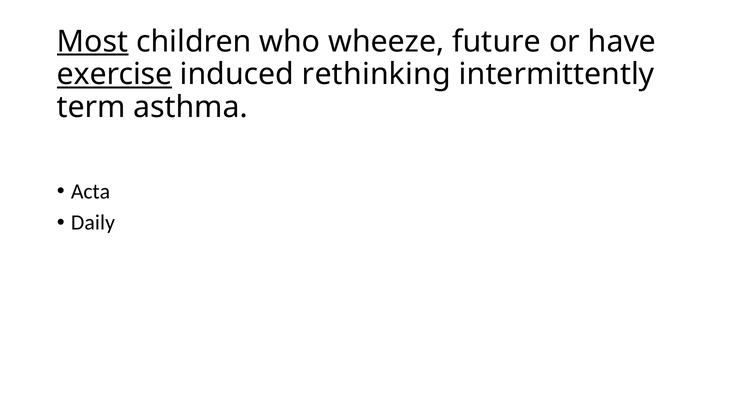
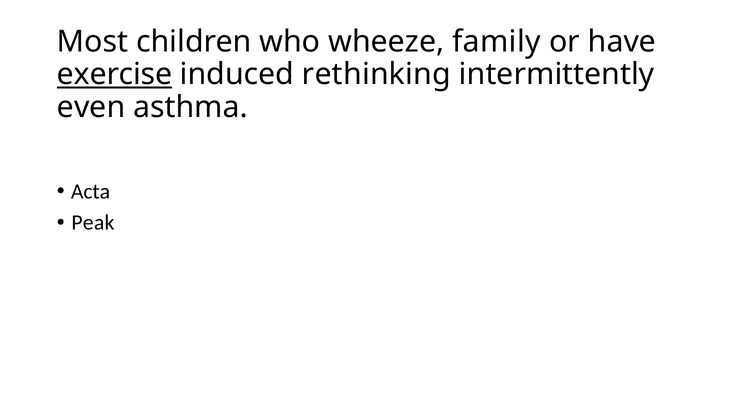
Most underline: present -> none (93, 42)
future: future -> family (496, 42)
term: term -> even (91, 107)
Daily: Daily -> Peak (93, 223)
